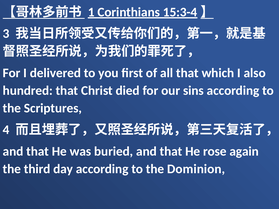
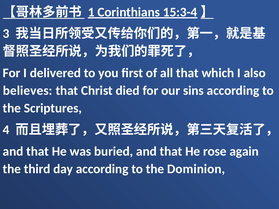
hundred: hundred -> believes (28, 91)
